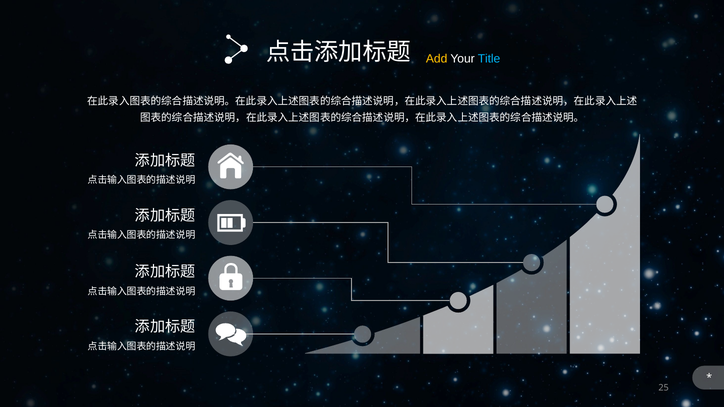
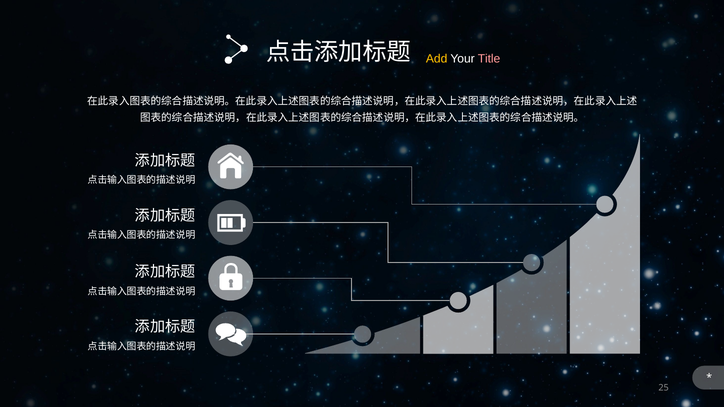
Title colour: light blue -> pink (489, 59)
